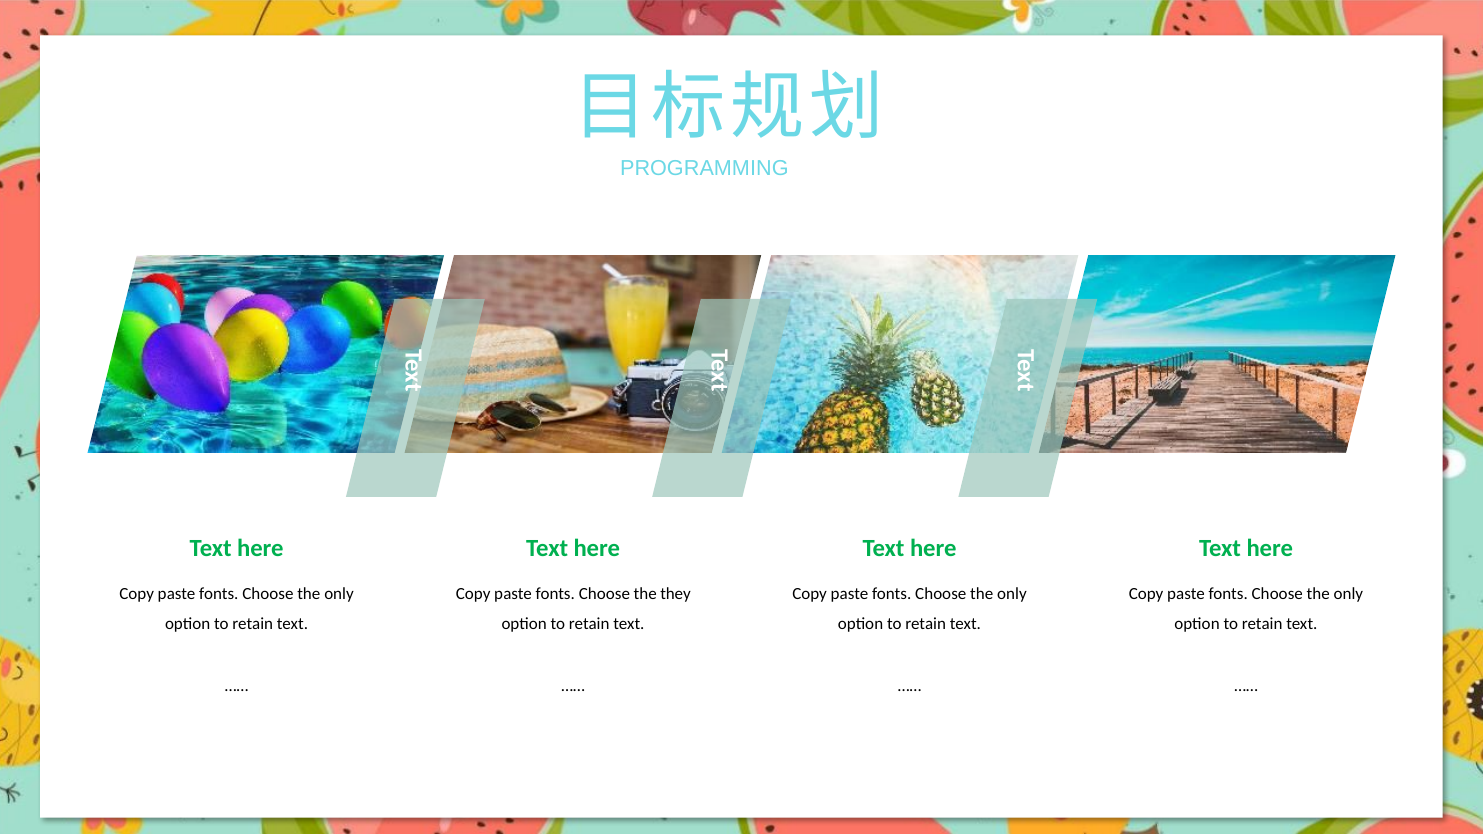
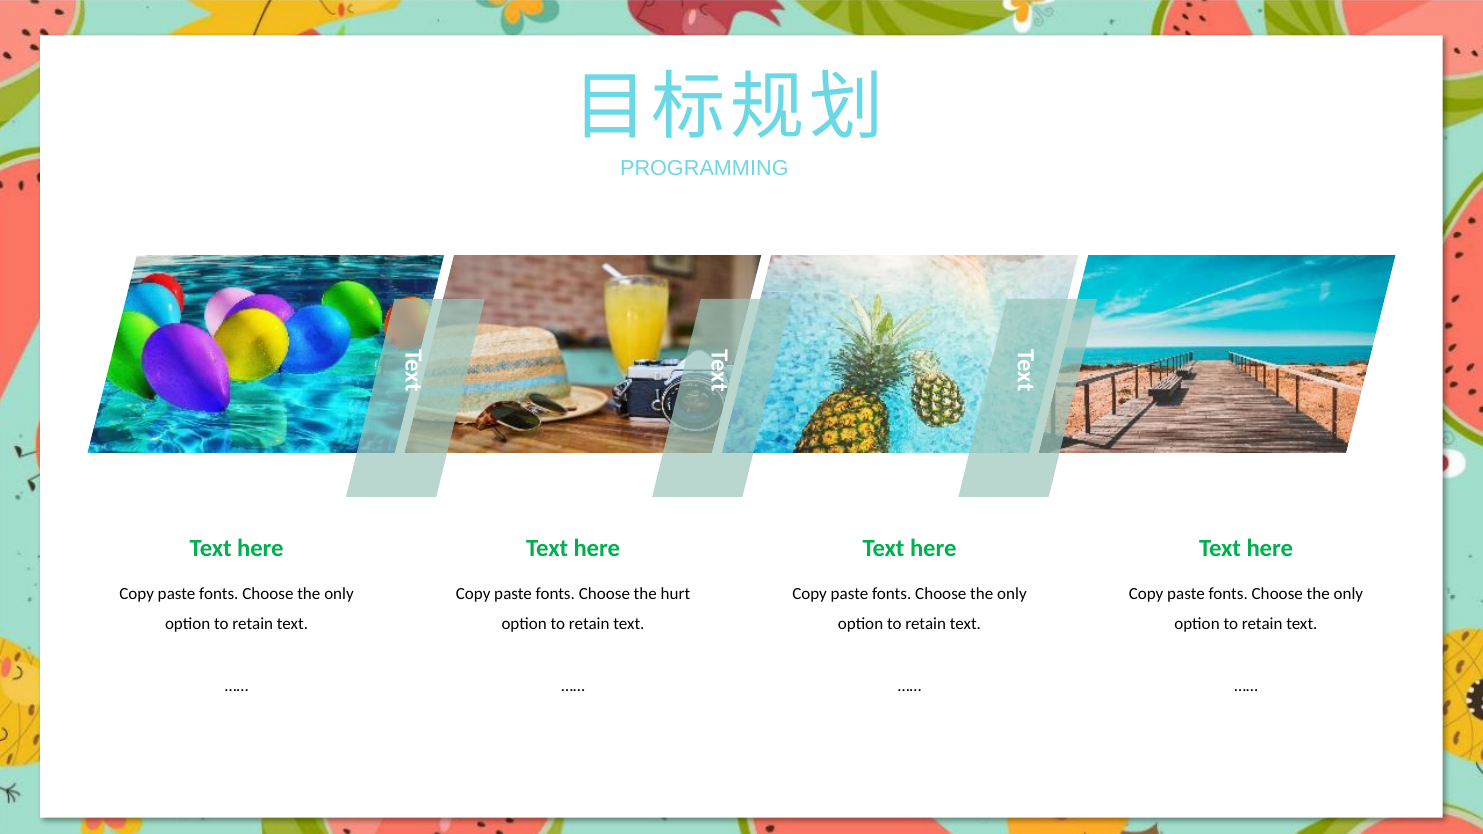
they: they -> hurt (675, 594)
